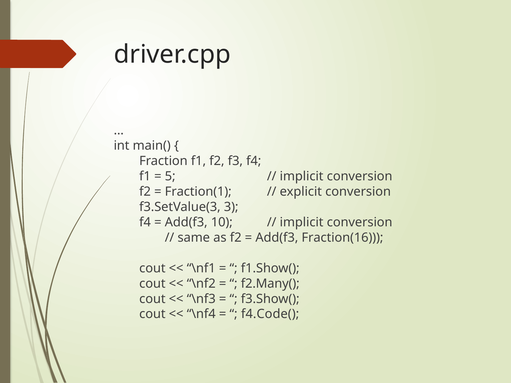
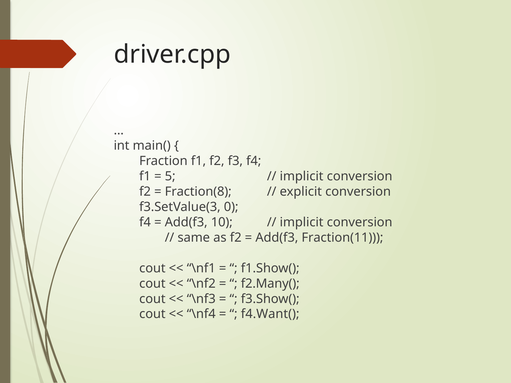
Fraction(1: Fraction(1 -> Fraction(8 (198, 192)
3: 3 -> 0 (231, 207)
Fraction(16: Fraction(16 -> Fraction(11 (342, 238)
f4.Code(: f4.Code( -> f4.Want( (270, 314)
